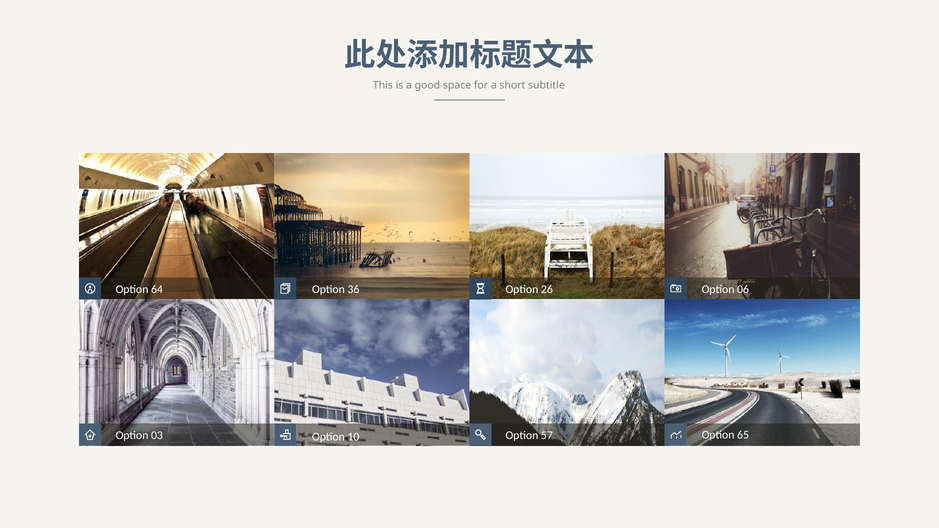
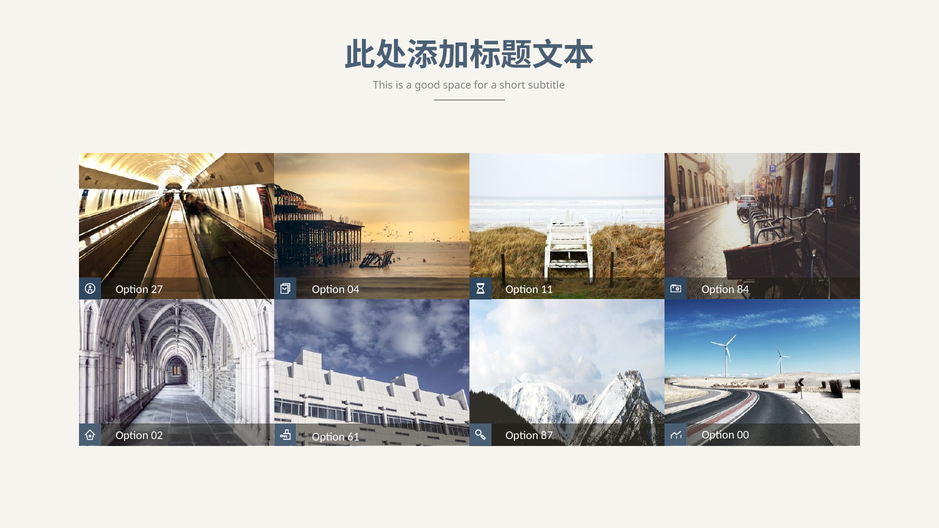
64: 64 -> 27 (157, 289)
36: 36 -> 04 (353, 289)
26: 26 -> 11 (547, 289)
06: 06 -> 84 (743, 289)
65: 65 -> 00 (743, 435)
57: 57 -> 87 (547, 435)
03: 03 -> 02 (157, 436)
10: 10 -> 61 (353, 437)
